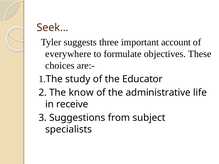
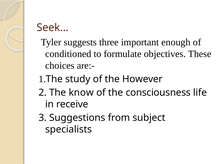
account: account -> enough (176, 42)
everywhere: everywhere -> conditioned (68, 54)
Educator: Educator -> However (142, 79)
administrative: administrative -> consciousness (158, 93)
